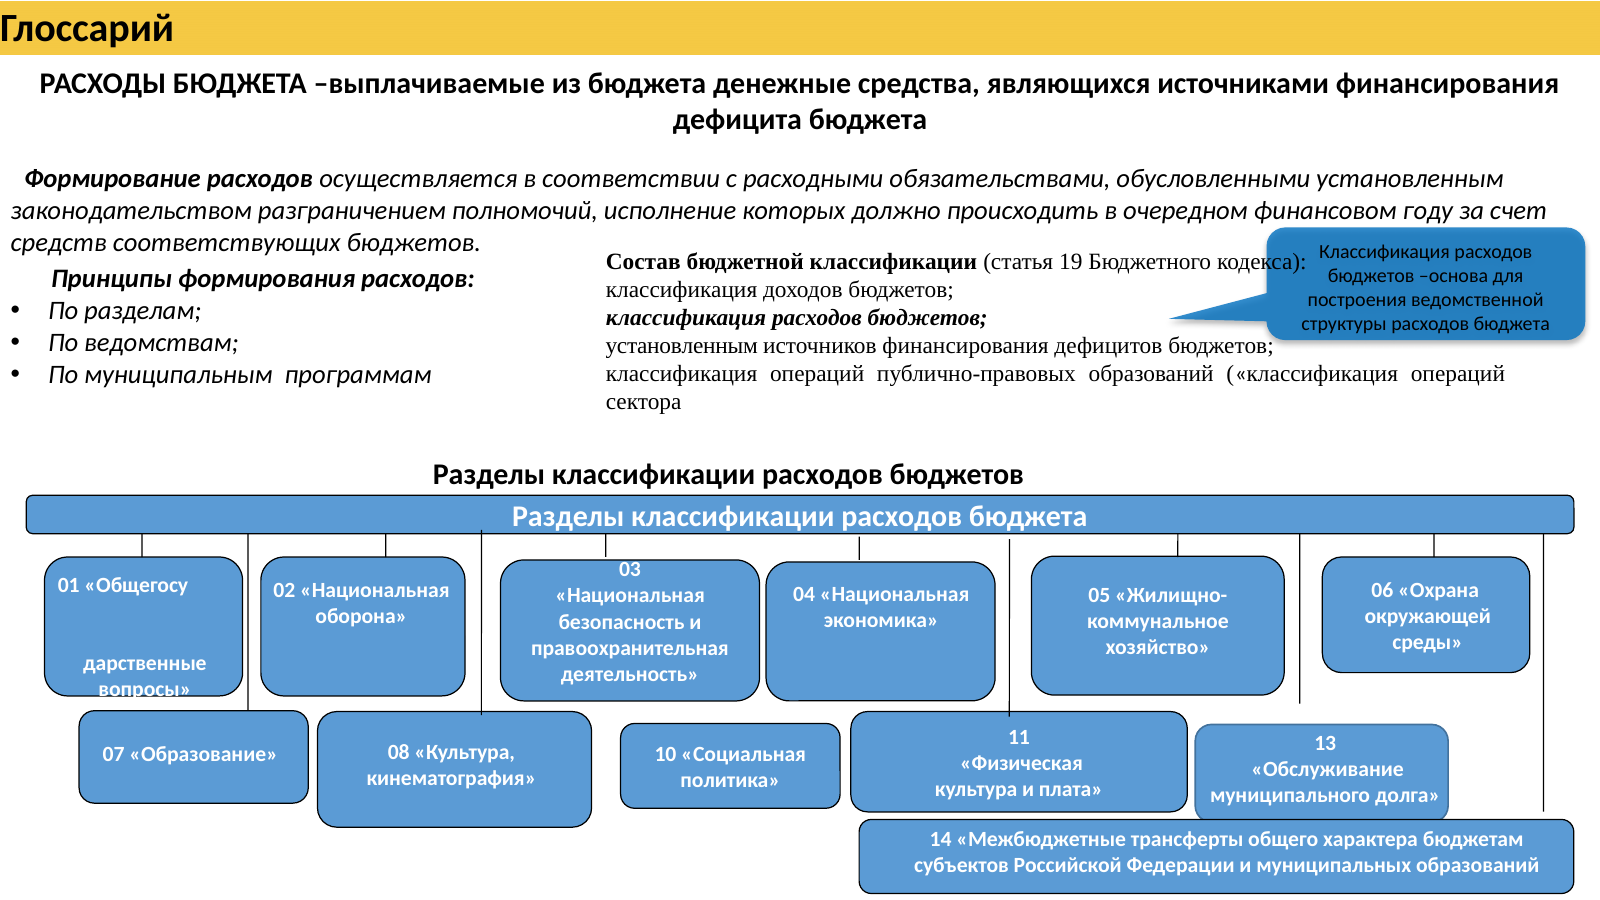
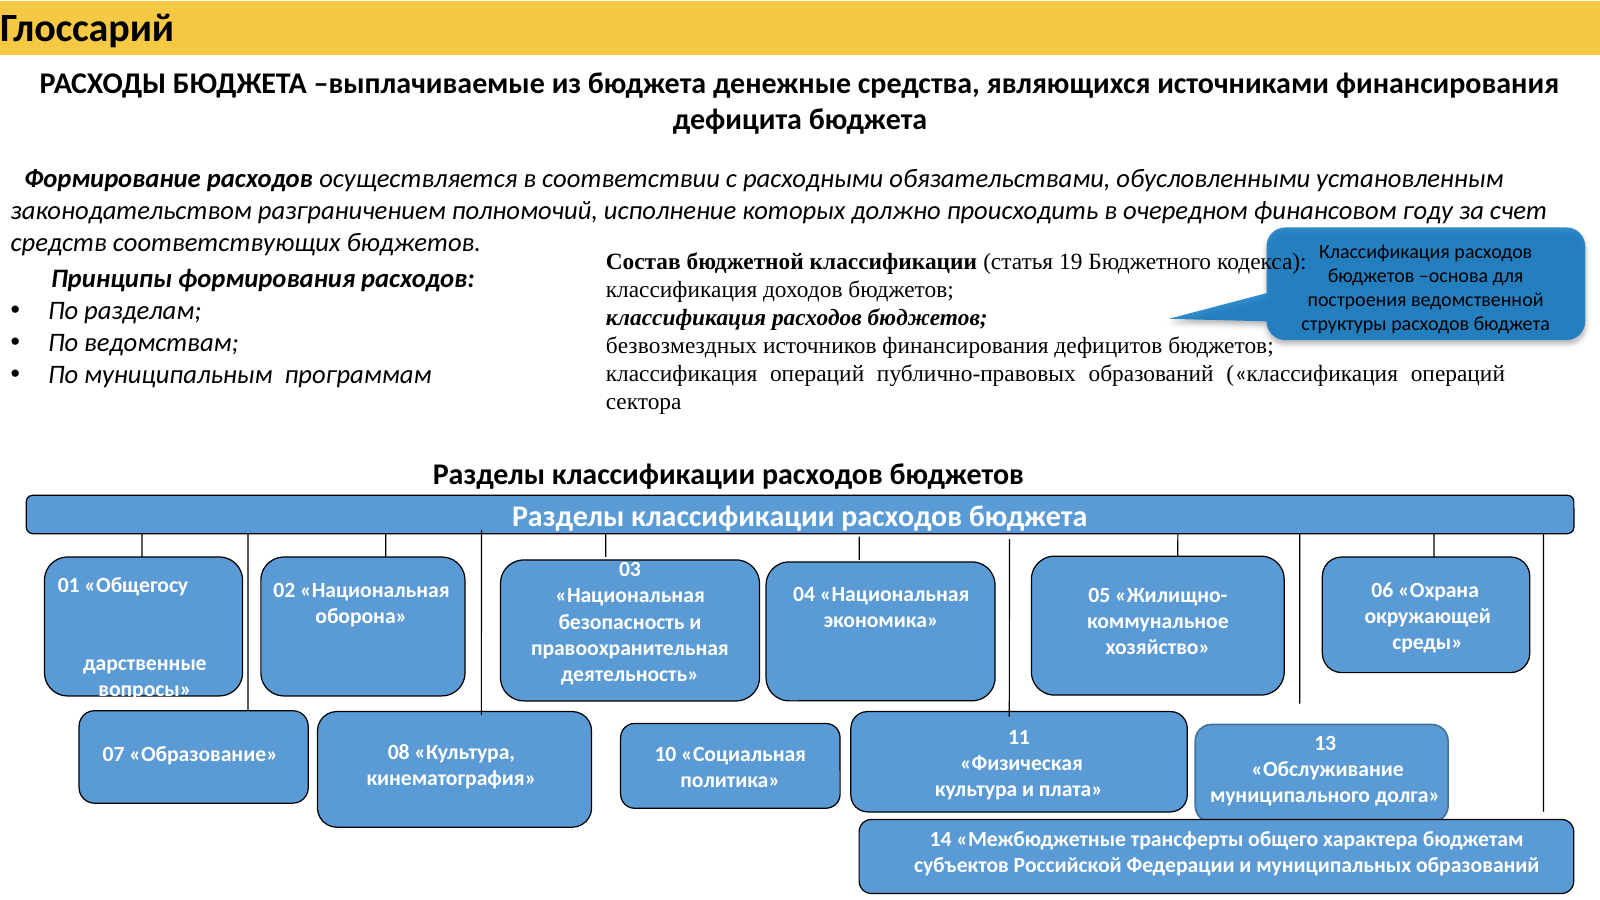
установленным: установленным -> безвозмездных (681, 346)
